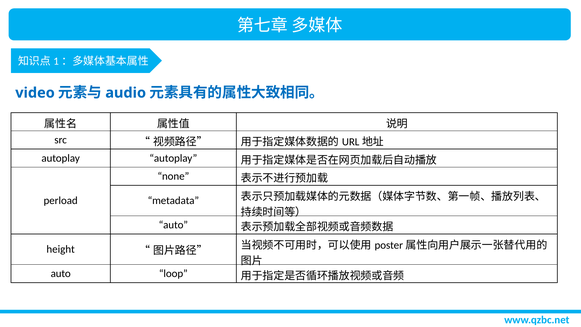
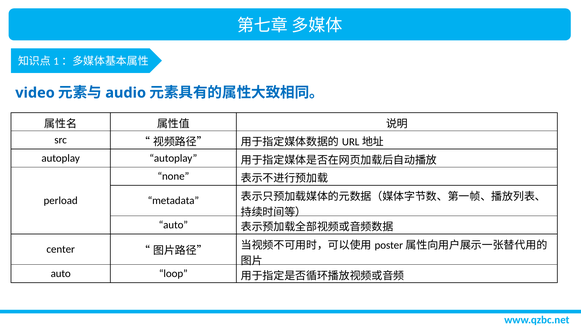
height: height -> center (61, 249)
